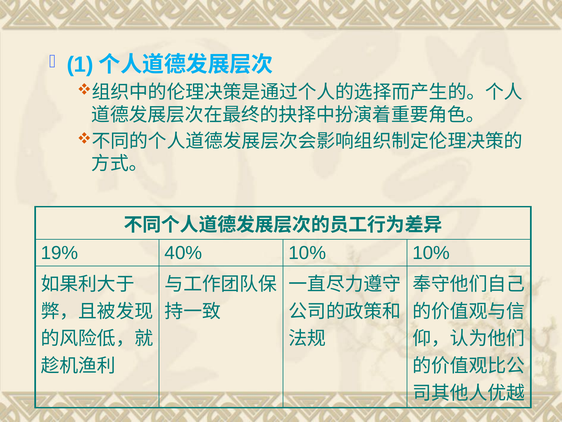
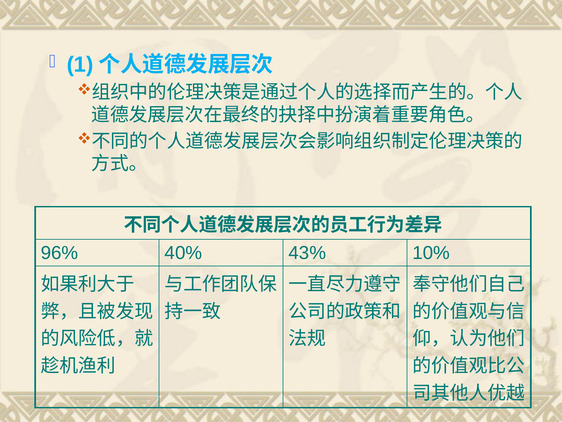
19%: 19% -> 96% (59, 253)
40% 10%: 10% -> 43% (307, 253)
